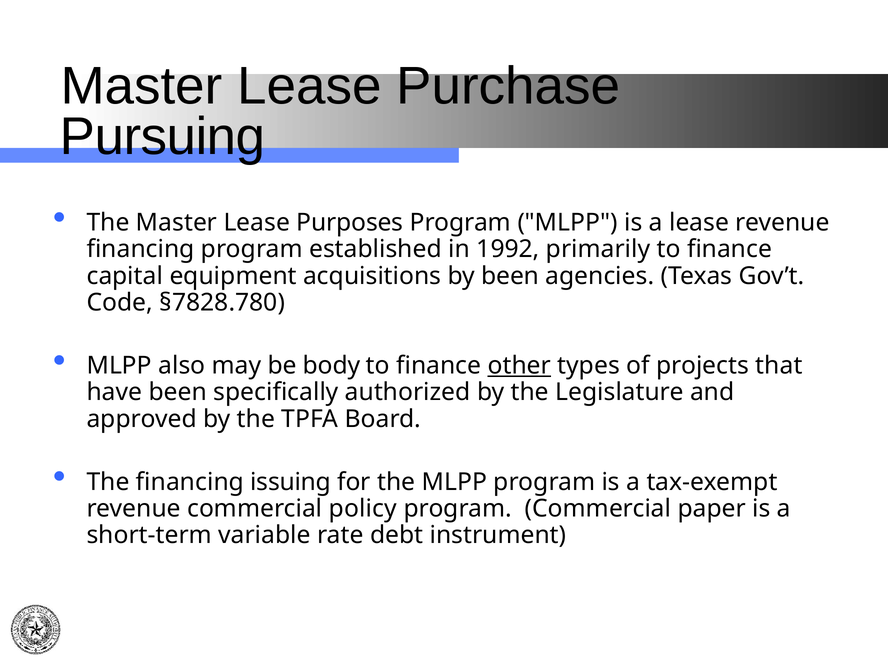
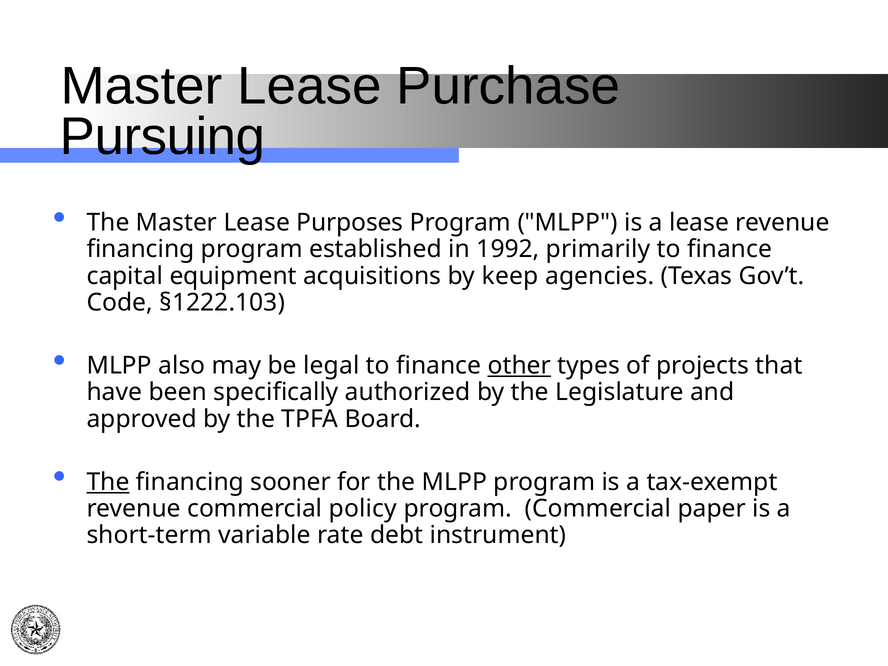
by been: been -> keep (510, 276)
§7828.780: §7828.780 -> §1222.103 (222, 303)
body: body -> legal (331, 366)
The underline: none -> present (108, 482)
issuing: issuing -> sooner (291, 482)
